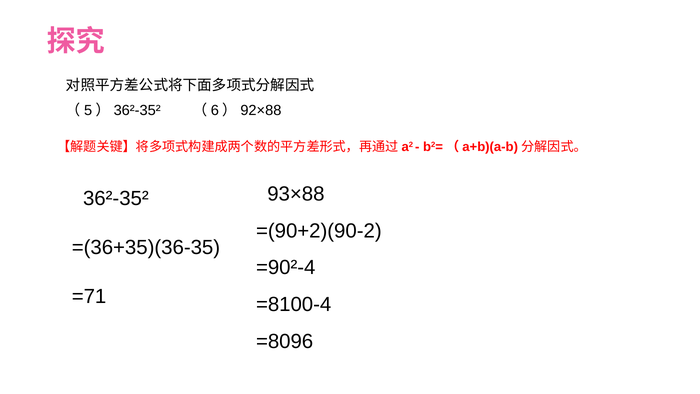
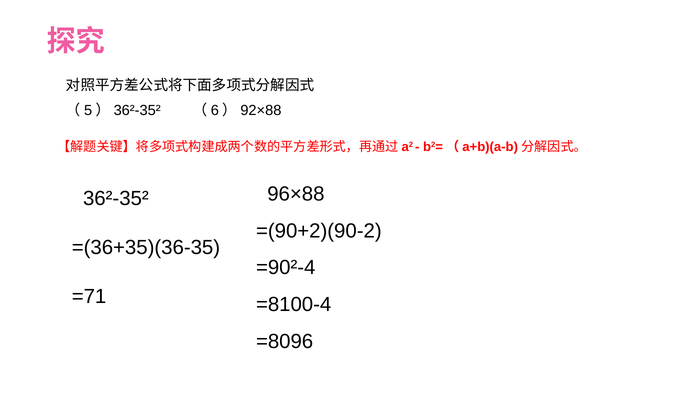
93×88: 93×88 -> 96×88 (296, 194)
